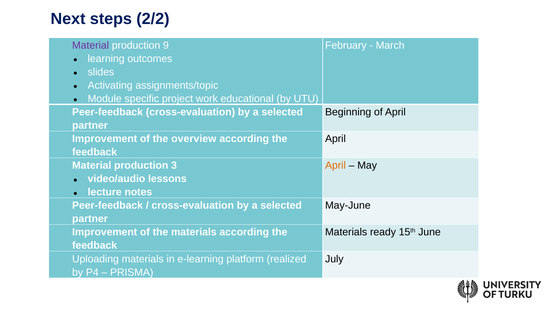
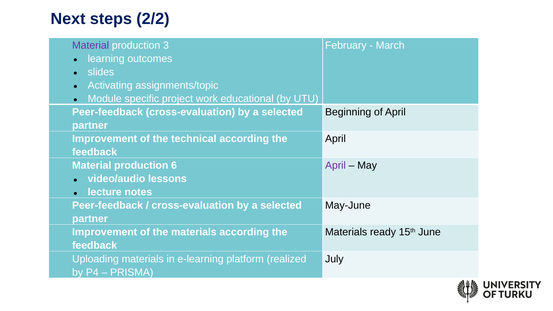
9: 9 -> 3 (166, 45)
overview: overview -> technical (194, 139)
3: 3 -> 6 (174, 166)
April colour: orange -> purple (335, 166)
